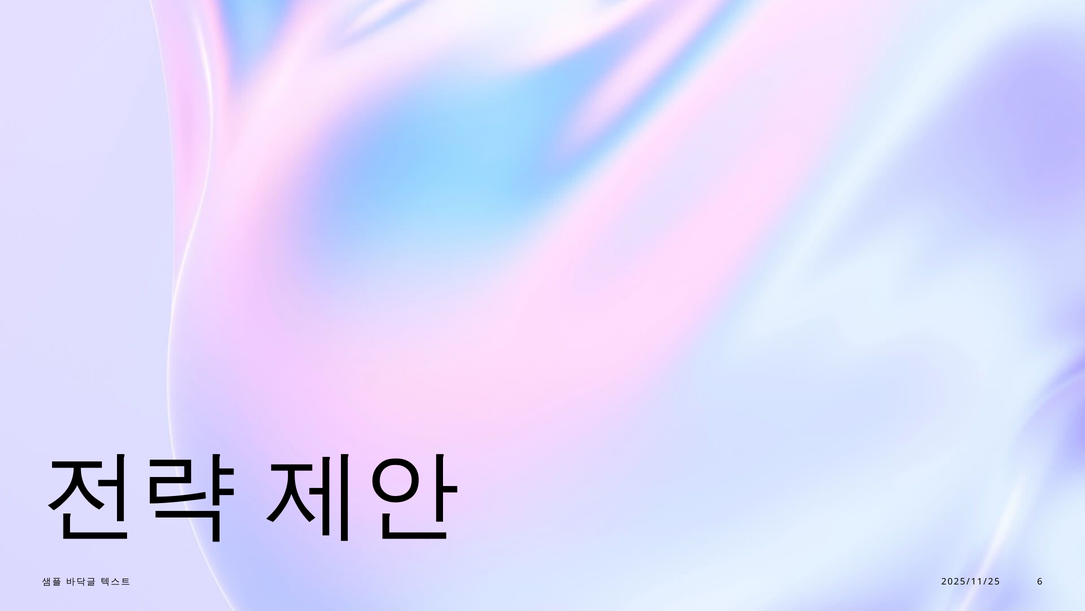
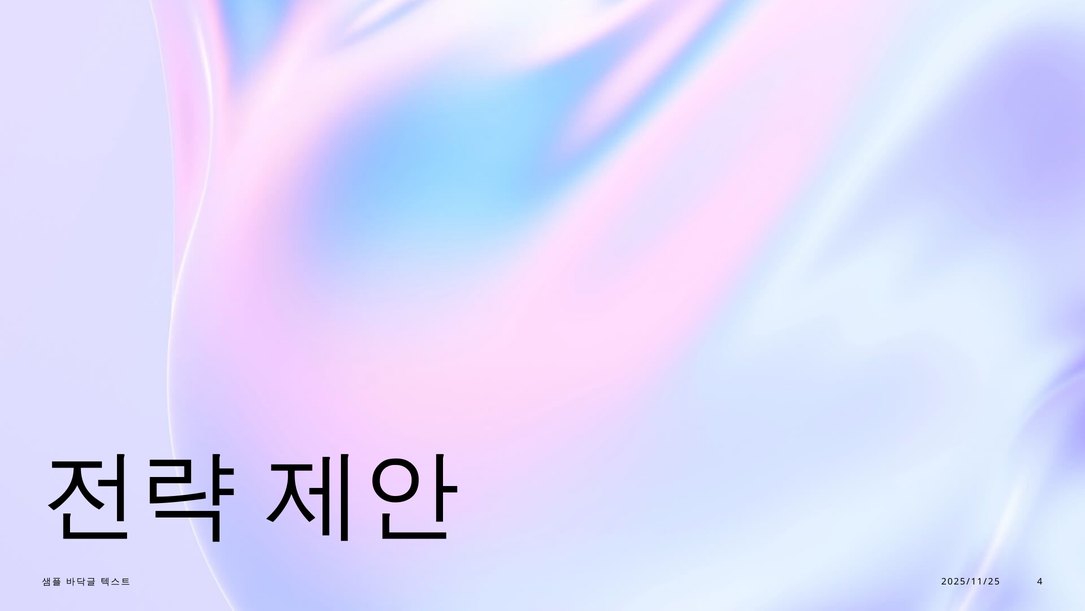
6: 6 -> 4 (1040, 581)
